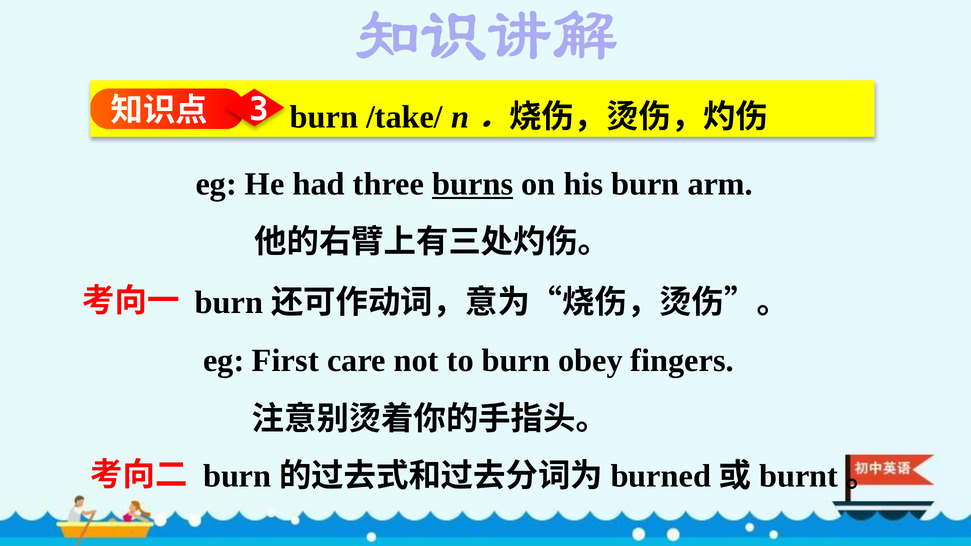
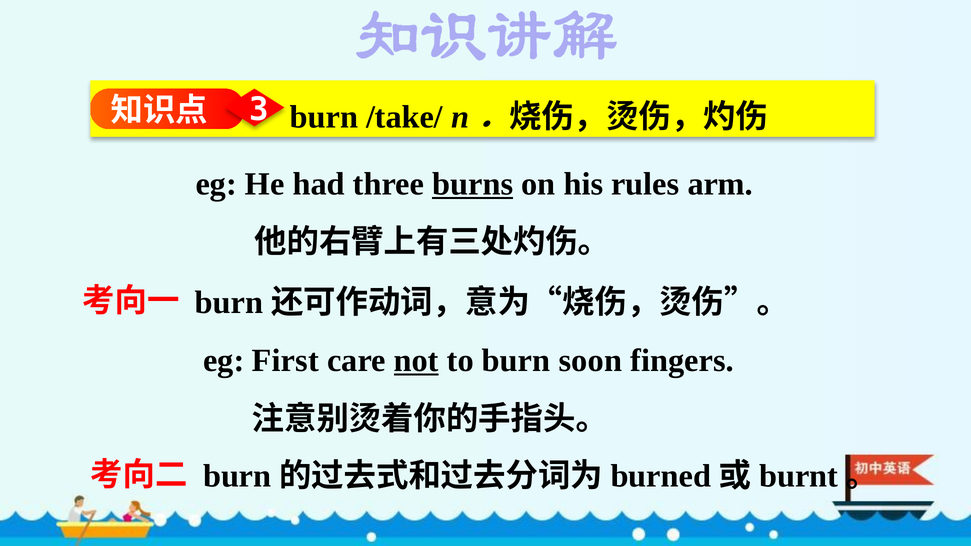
his burn: burn -> rules (645, 184)
not underline: none -> present (416, 361)
obey: obey -> soon (590, 361)
